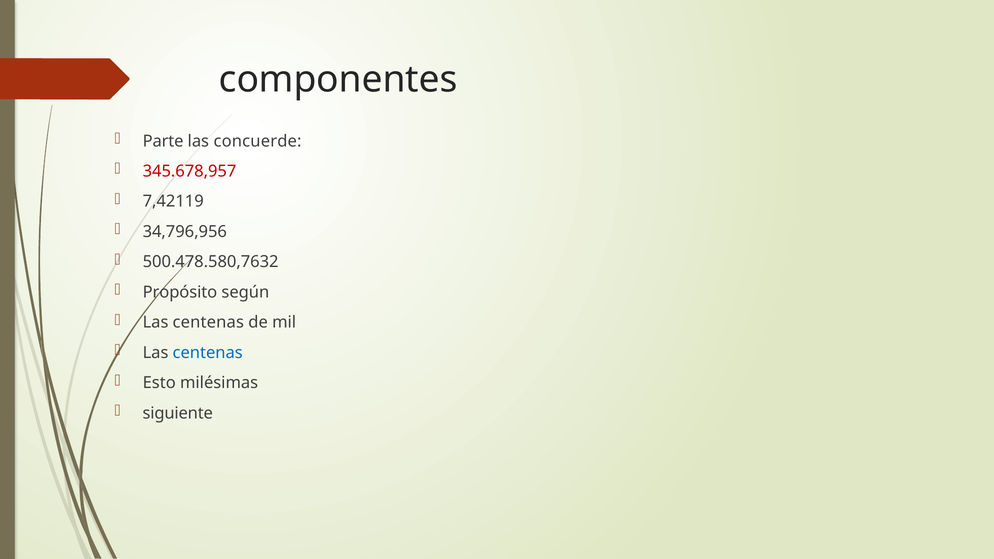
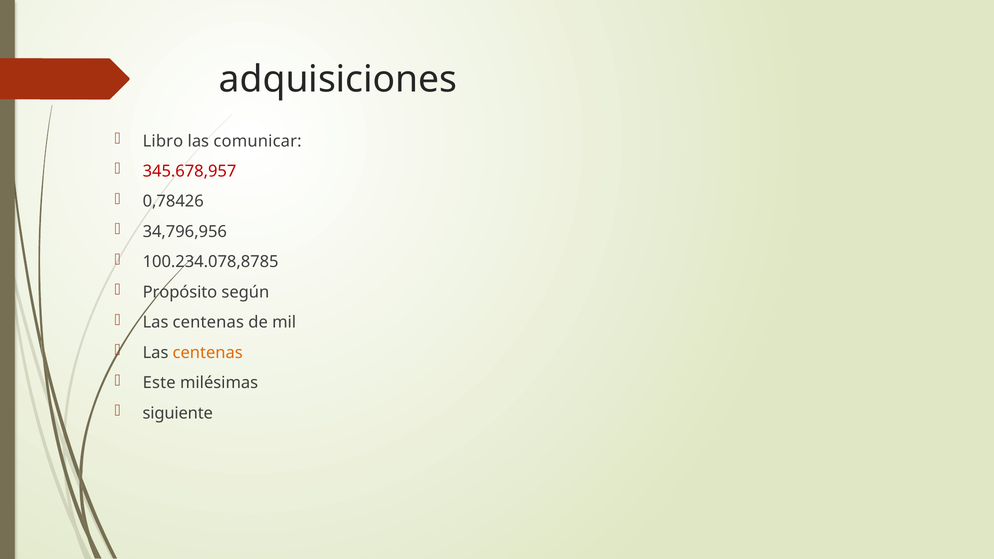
componentes: componentes -> adquisiciones (338, 80)
Parte: Parte -> Libro (163, 141)
concuerde: concuerde -> comunicar (258, 141)
7,42119: 7,42119 -> 0,78426 (173, 202)
500.478.580,7632: 500.478.580,7632 -> 100.234.078,8785 (211, 262)
centenas colour: blue -> orange (208, 353)
Esto: Esto -> Este (159, 383)
